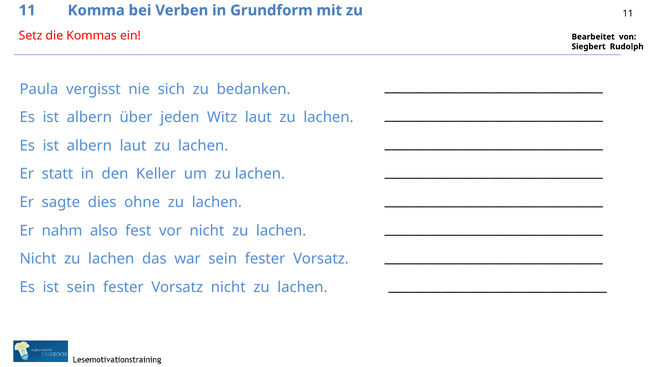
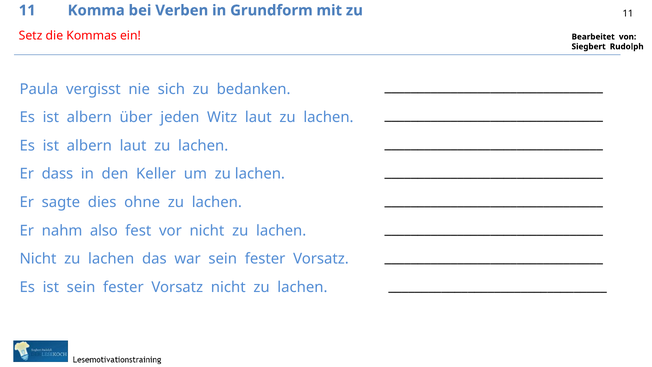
statt: statt -> dass (57, 174)
